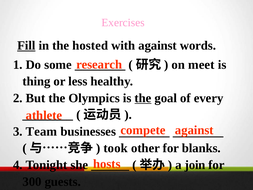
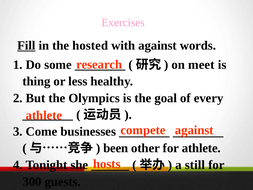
the underline: present -> none (143, 98)
Team: Team -> Come (41, 131)
took: took -> been (116, 148)
for blanks: blanks -> athlete (201, 148)
join: join -> still (195, 165)
